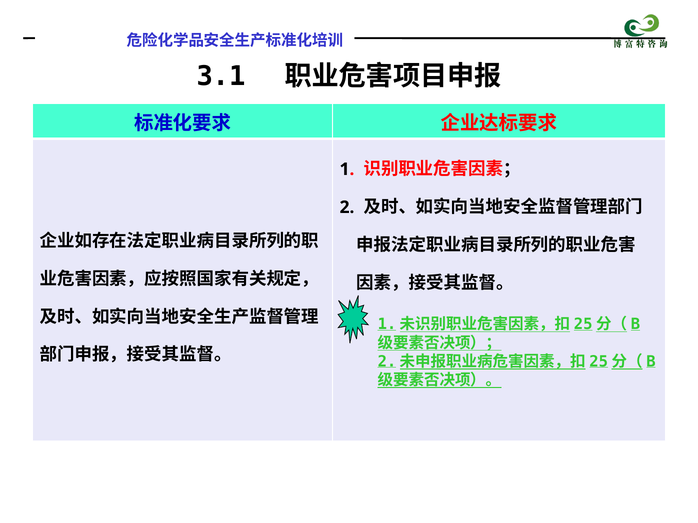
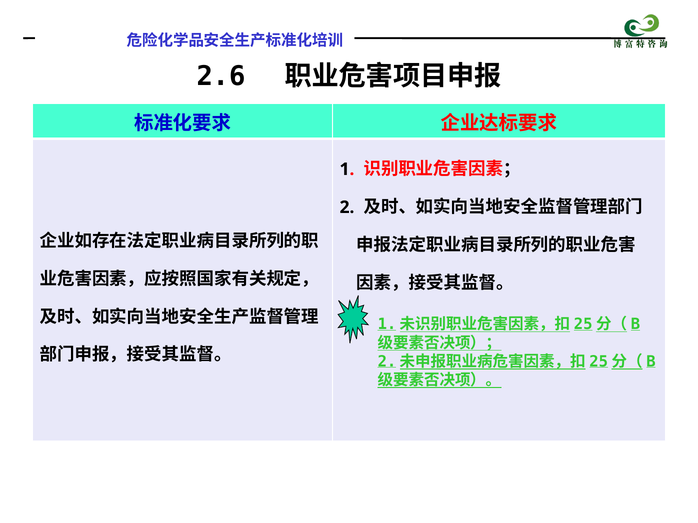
3.1: 3.1 -> 2.6 (221, 76)
